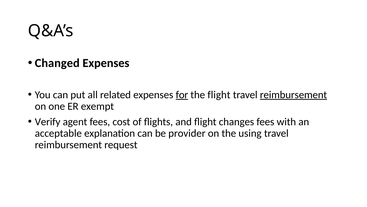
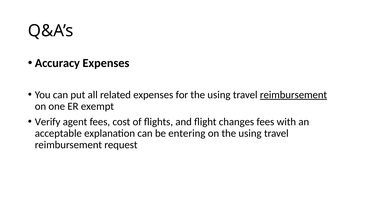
Changed: Changed -> Accuracy (57, 63)
for underline: present -> none (182, 94)
flight: flight -> using (219, 94)
provider: provider -> entering (187, 133)
